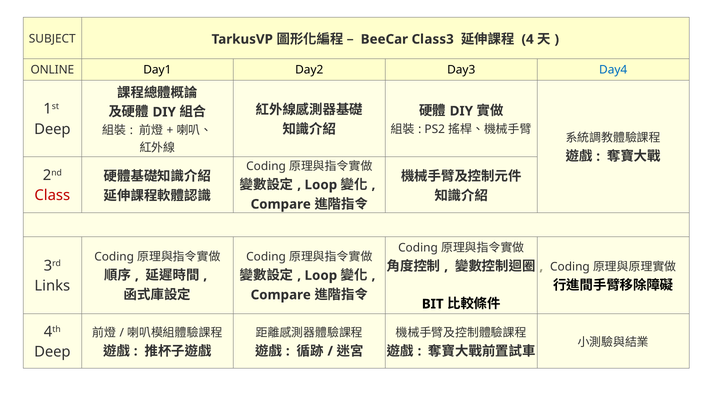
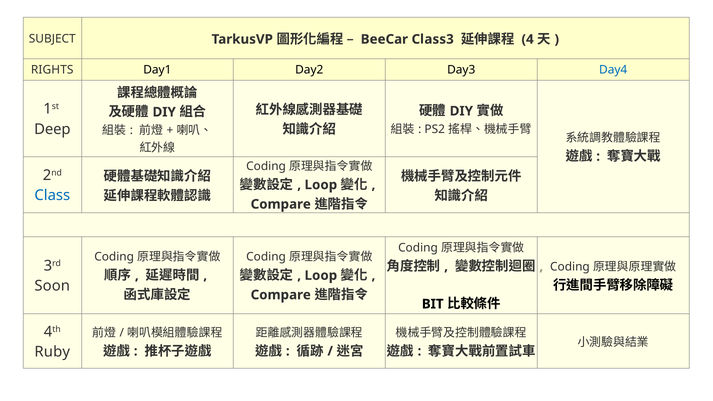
ONLINE: ONLINE -> RIGHTS (52, 70)
Class colour: red -> blue (52, 195)
Links: Links -> Soon (52, 286)
Deep: Deep -> Ruby (52, 352)
